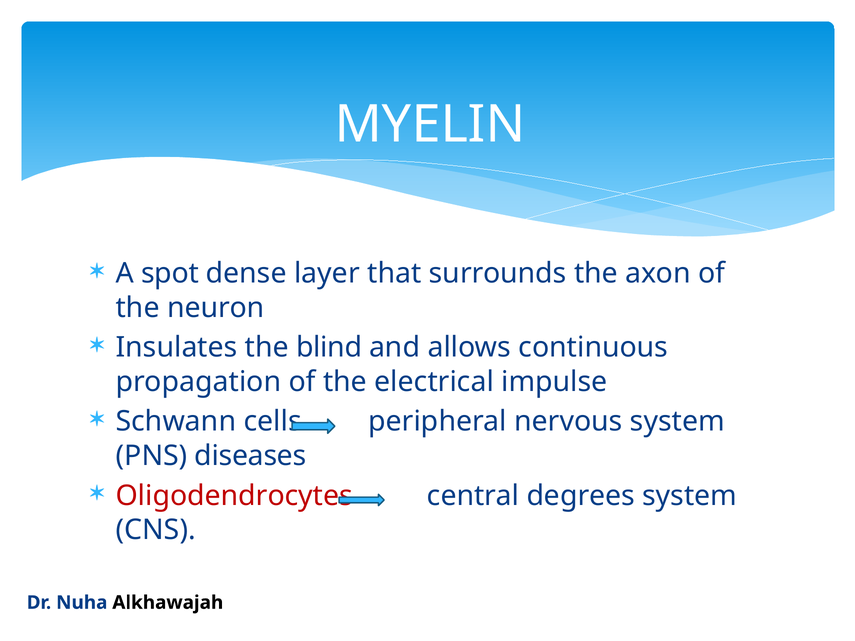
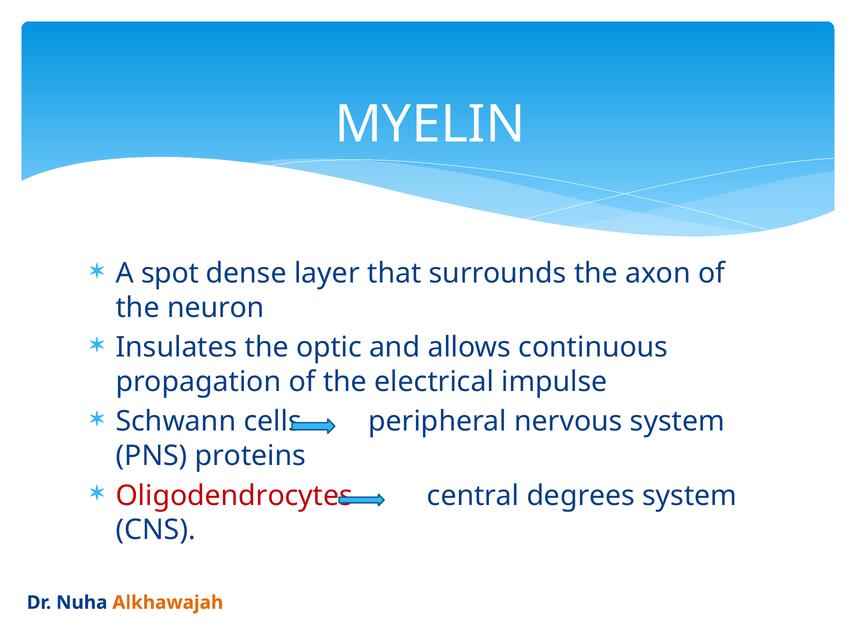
blind: blind -> optic (329, 348)
diseases: diseases -> proteins (250, 456)
Alkhawajah colour: black -> orange (168, 603)
